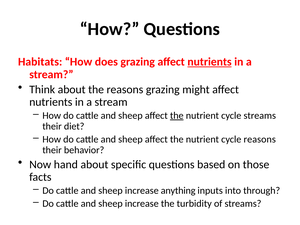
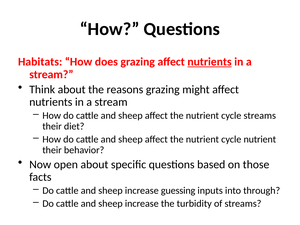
the underline: present -> none (177, 116)
cycle reasons: reasons -> nutrient (260, 139)
hand: hand -> open (66, 164)
anything: anything -> guessing (178, 191)
